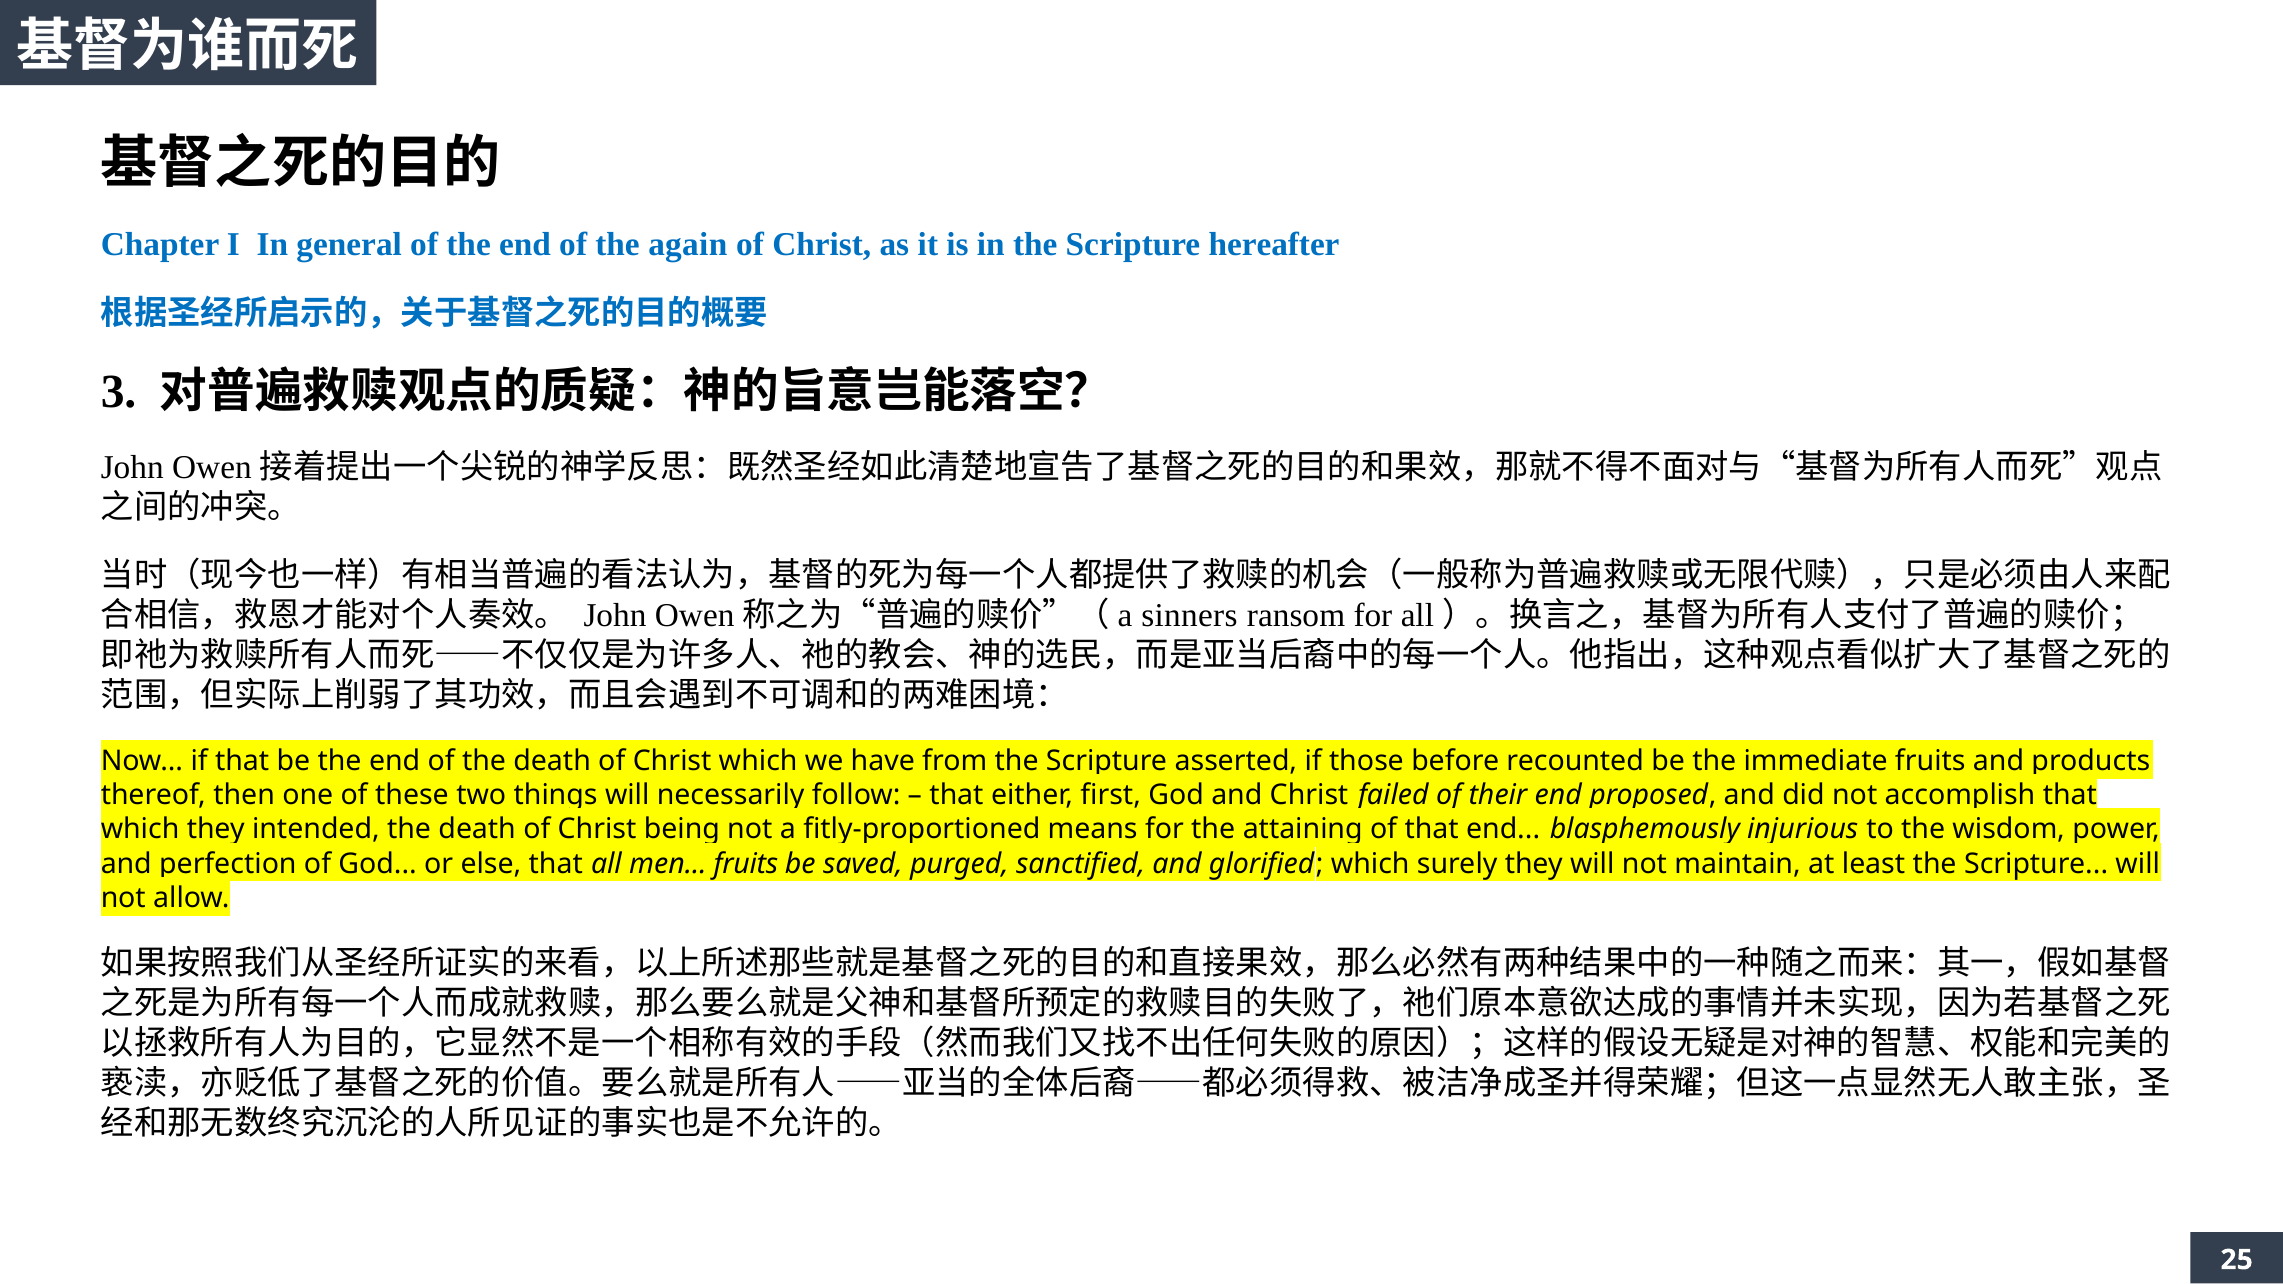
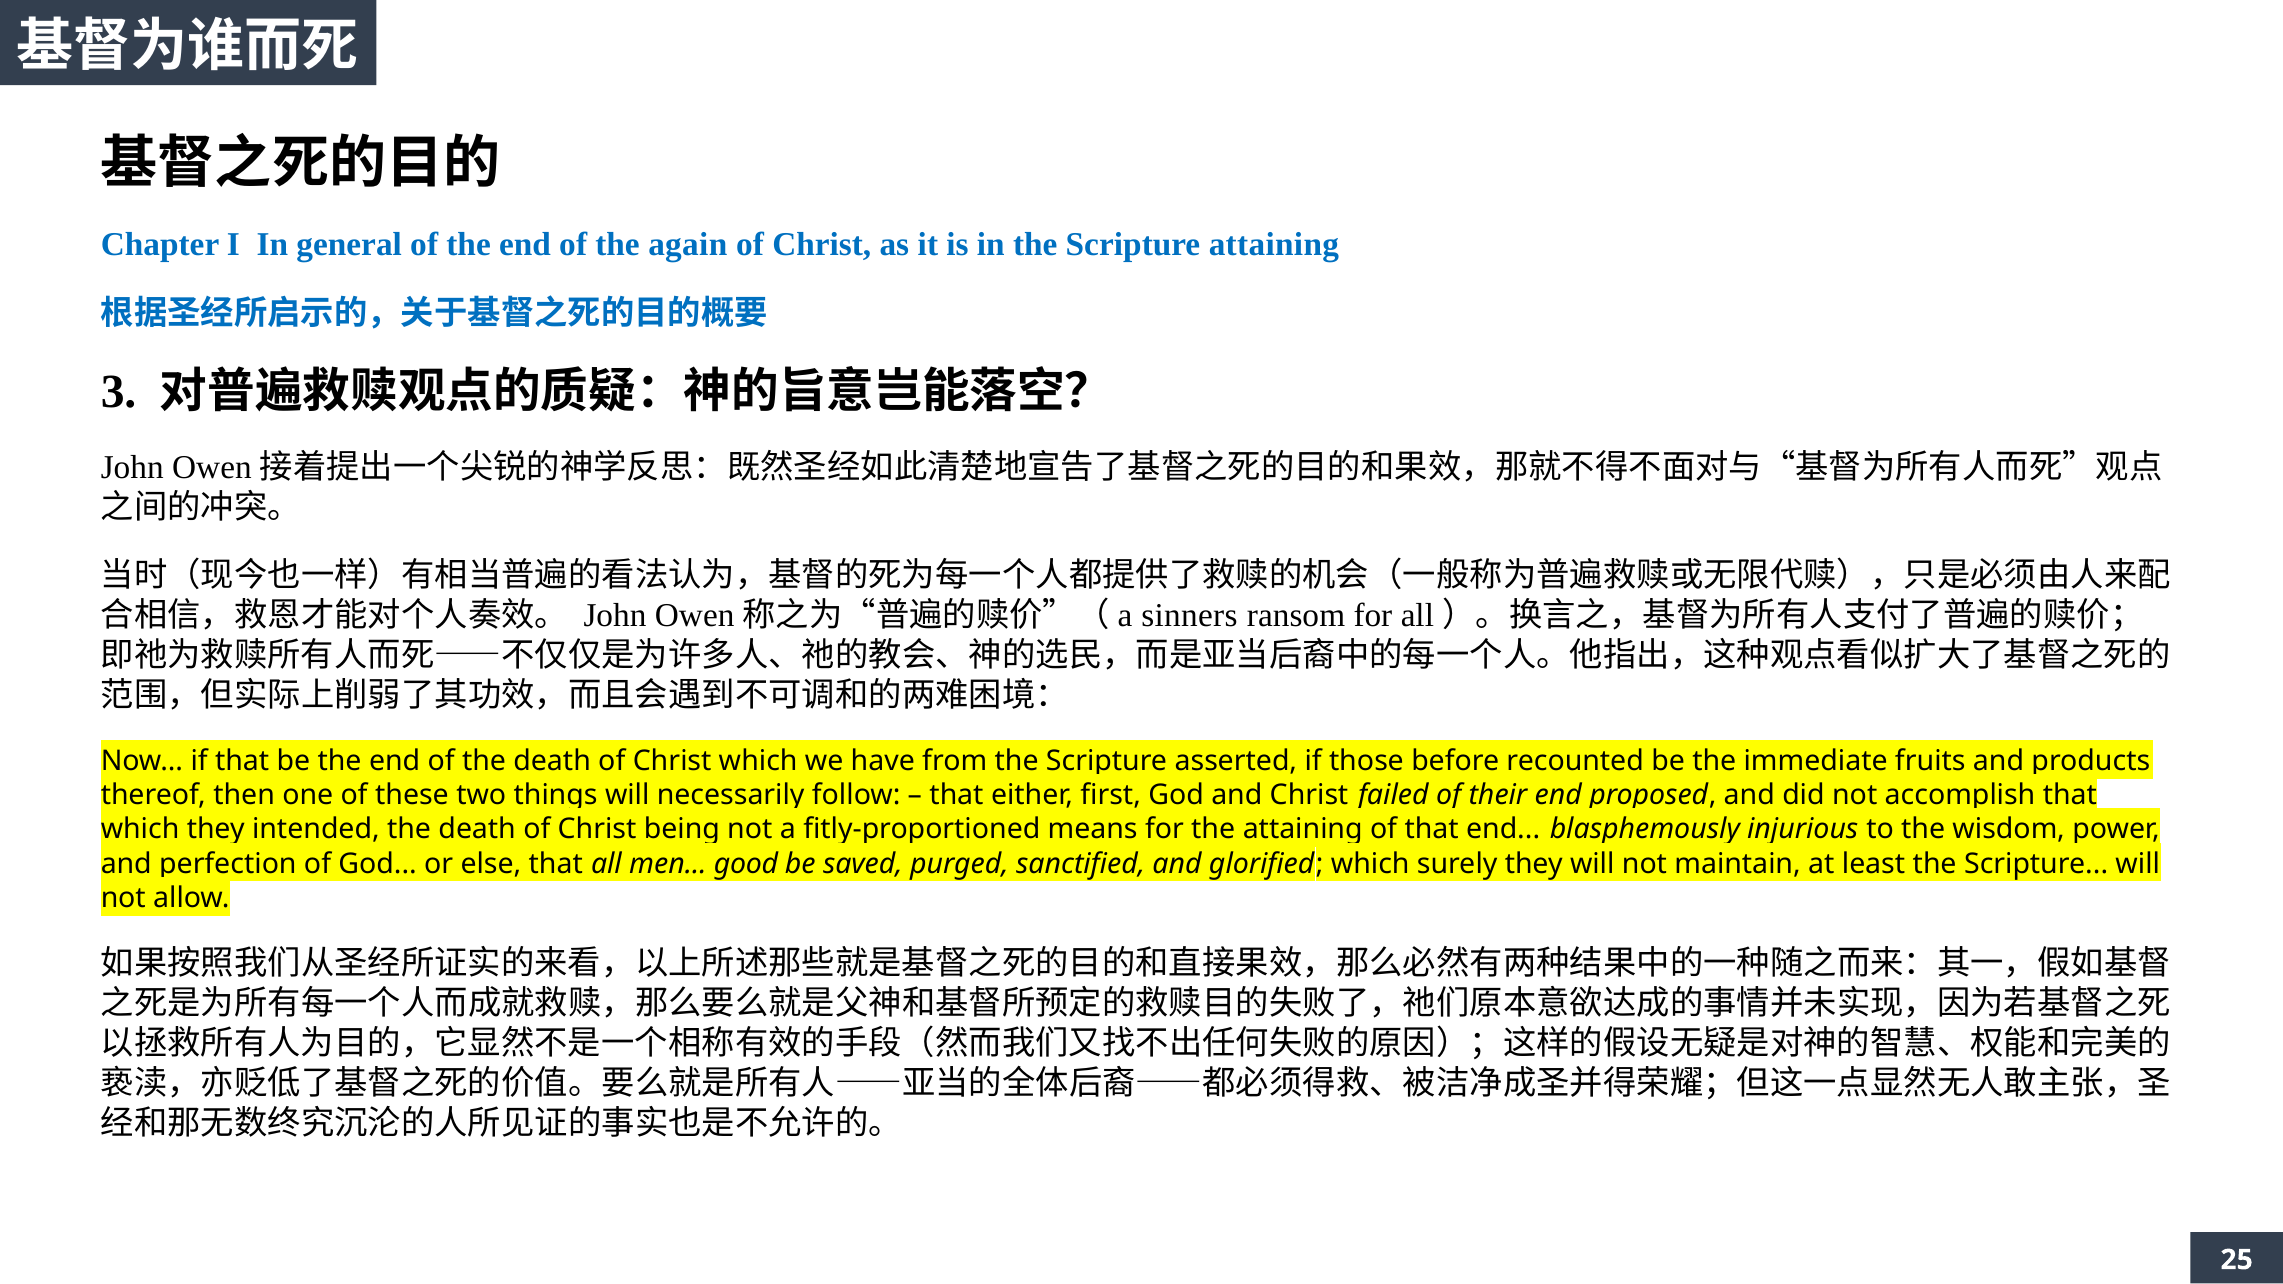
Scripture hereafter: hereafter -> attaining (1274, 245)
men fruits: fruits -> good (746, 864)
